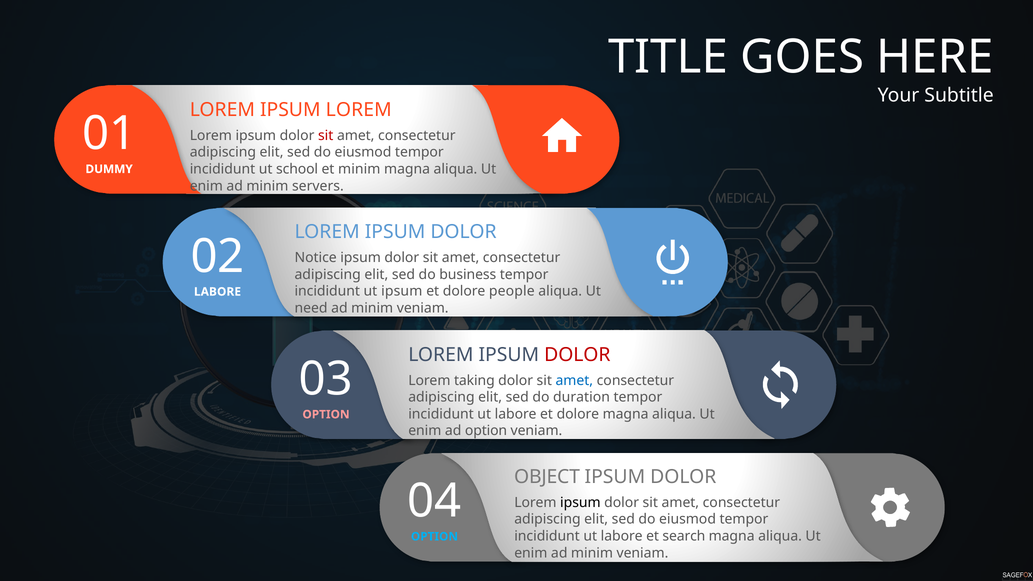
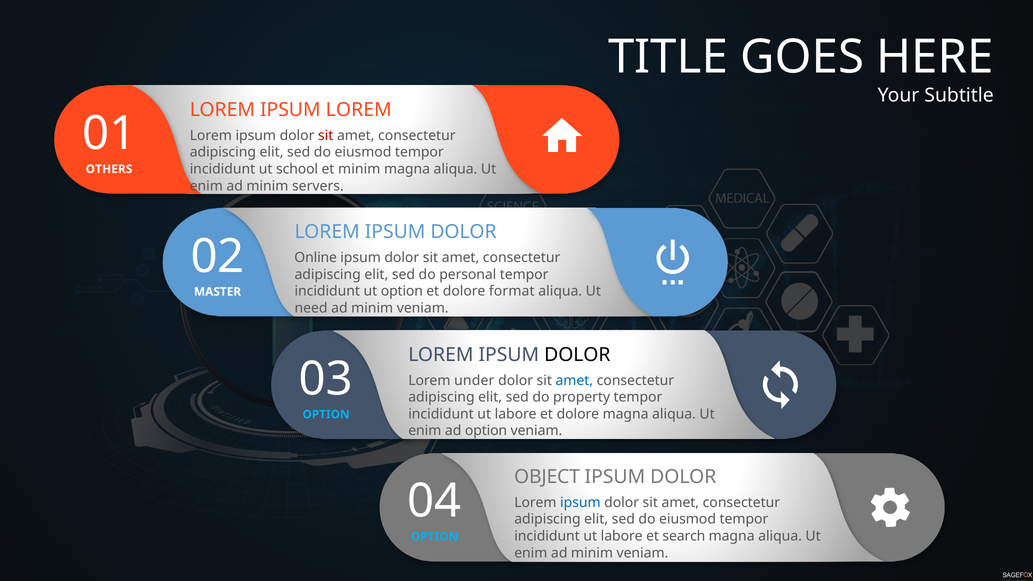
DUMMY: DUMMY -> OTHERS (109, 169)
Notice: Notice -> Online (316, 258)
business: business -> personal (468, 275)
ut ipsum: ipsum -> option (402, 291)
people: people -> format (512, 291)
LABORE: LABORE -> MASTER (218, 292)
DOLOR colour: red -> black (577, 355)
taking: taking -> under (474, 380)
duration: duration -> property (582, 397)
OPTION colour: pink -> light blue (326, 414)
ipsum colour: black -> blue (580, 503)
